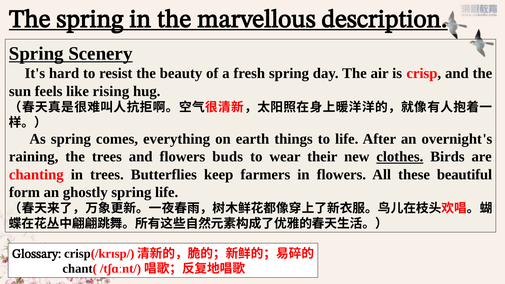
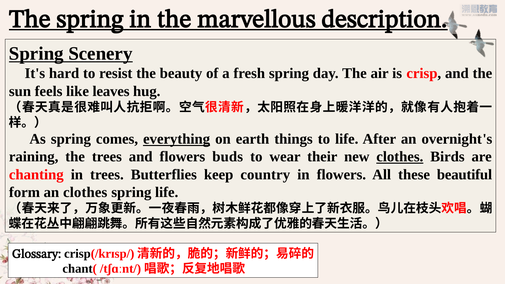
rising: rising -> leaves (111, 91)
everything underline: none -> present (177, 139)
farmers: farmers -> country (265, 175)
an ghostly: ghostly -> clothes (85, 192)
